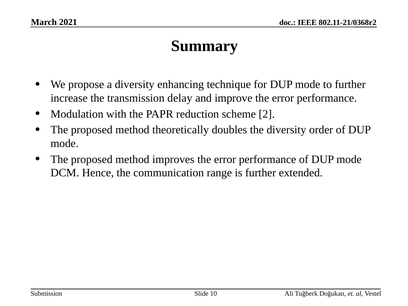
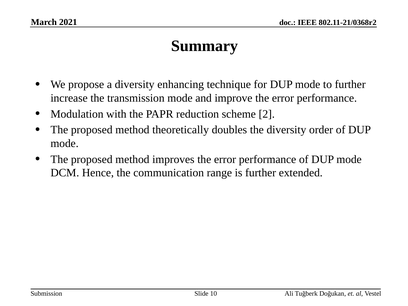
transmission delay: delay -> mode (180, 98)
